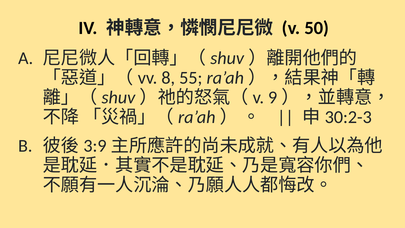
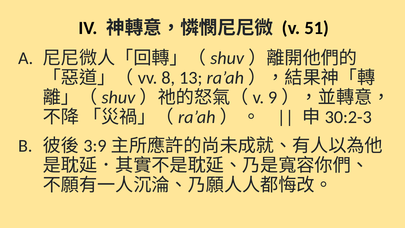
50: 50 -> 51 (317, 28)
55: 55 -> 13 (191, 78)
